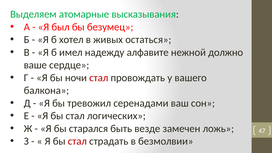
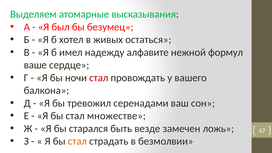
должно: должно -> формул (226, 52)
логических: логических -> множестве (116, 116)
стал colour: red -> orange (77, 141)
